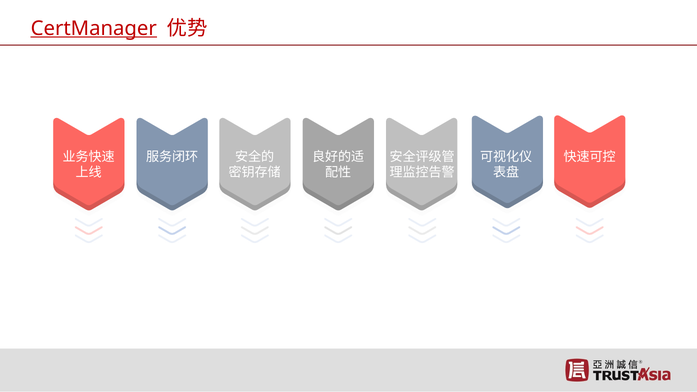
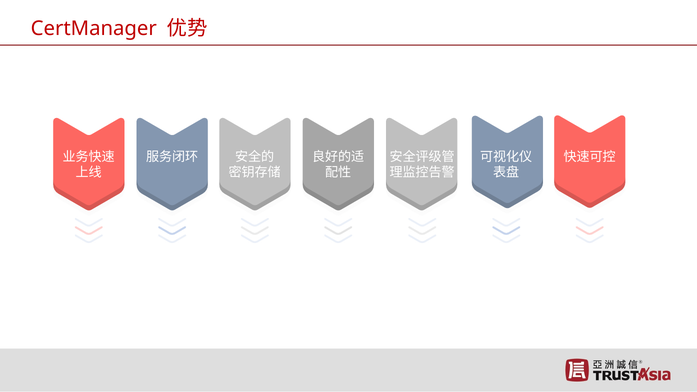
CertManager underline: present -> none (94, 28)
